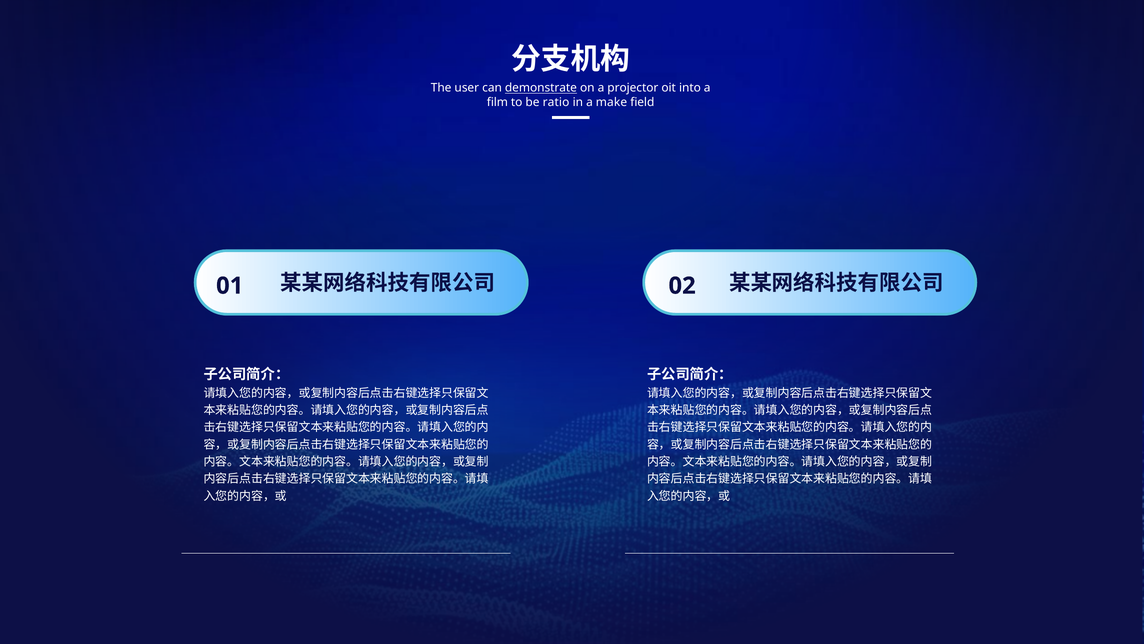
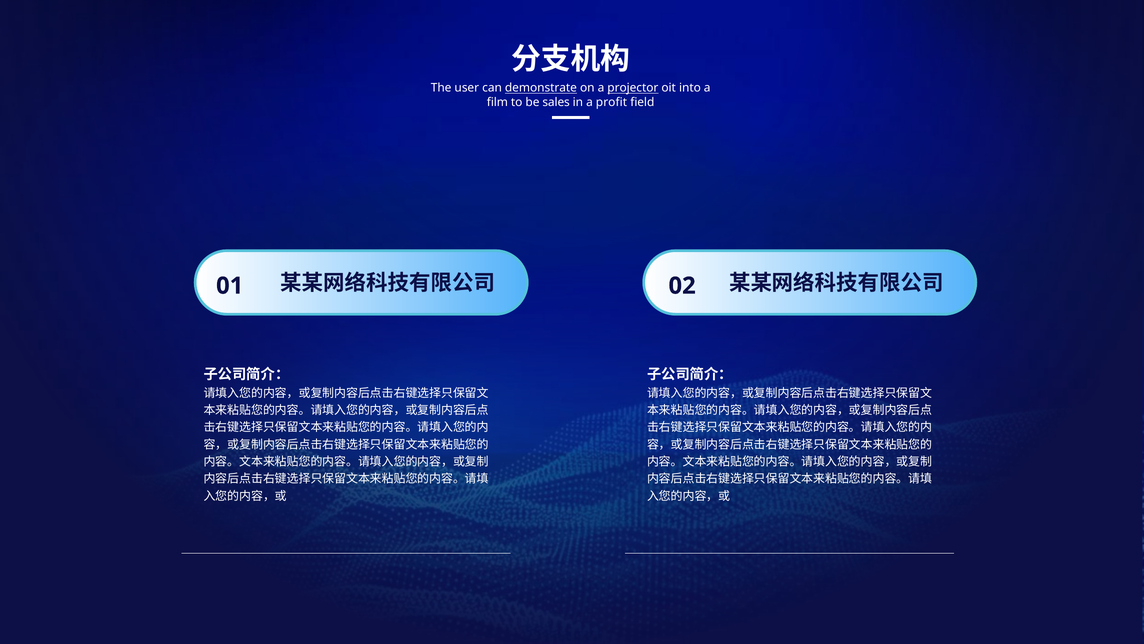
projector underline: none -> present (633, 88)
ratio: ratio -> sales (556, 102)
make: make -> profit (612, 102)
